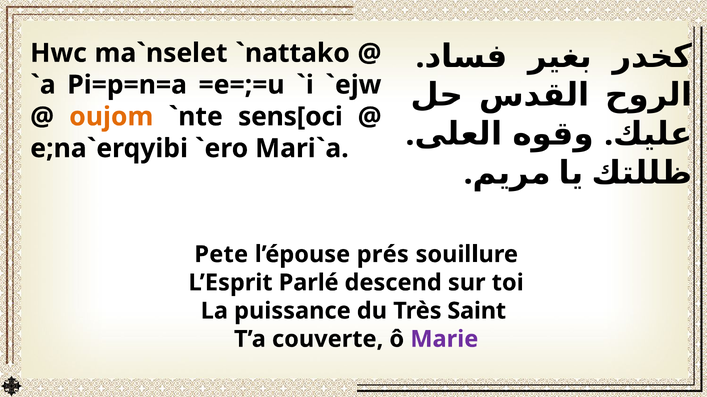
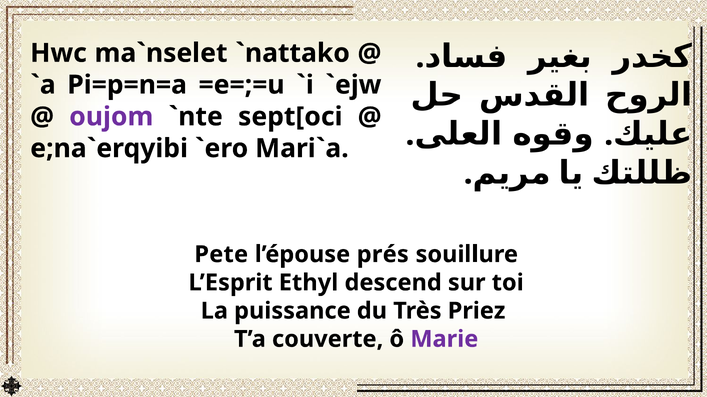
oujom colour: orange -> purple (111, 117)
sens[oci: sens[oci -> sept[oci (290, 117)
Parlé: Parlé -> Ethyl (309, 283)
Saint: Saint -> Priez (477, 311)
